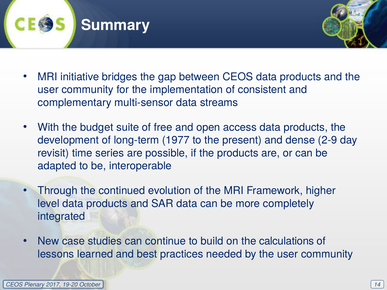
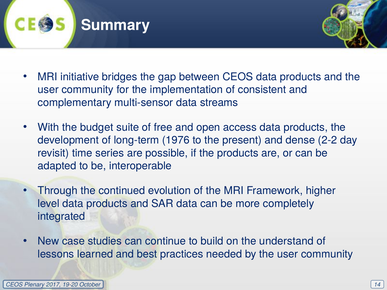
1977: 1977 -> 1976 (176, 140)
2-9: 2-9 -> 2-2 (328, 140)
calculations: calculations -> understand (286, 241)
